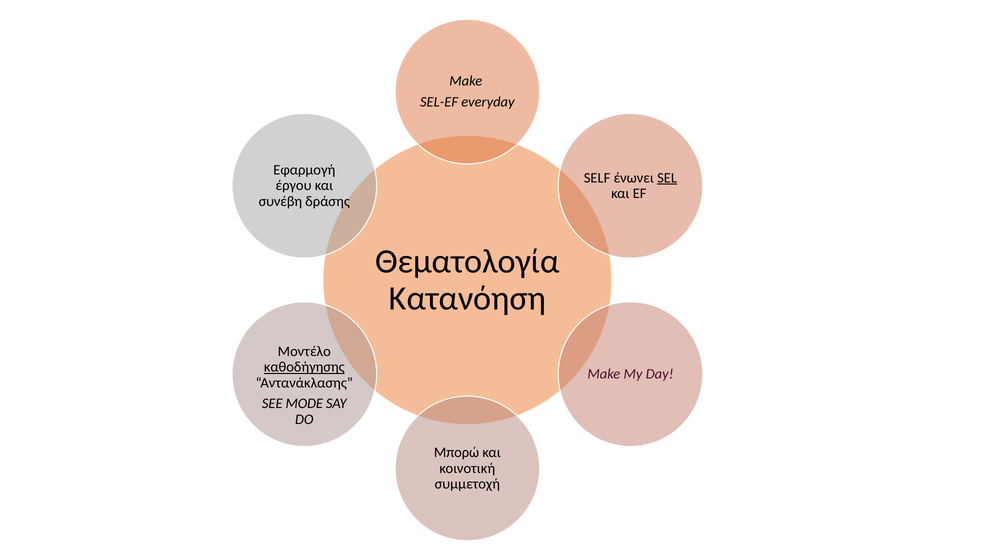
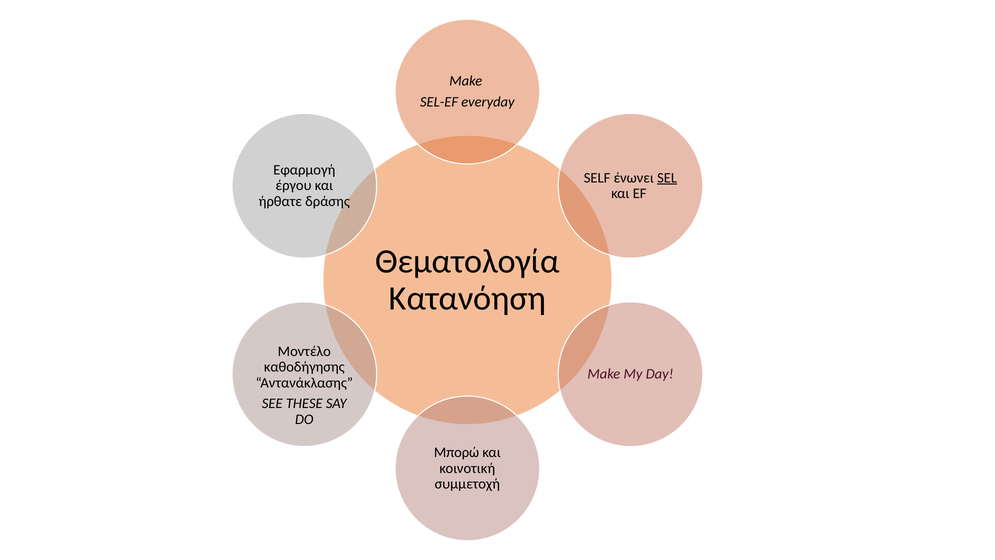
συνέβη: συνέβη -> ήρθατε (280, 201)
καθοδήγησης underline: present -> none (304, 367)
MODE: MODE -> THESE (304, 403)
